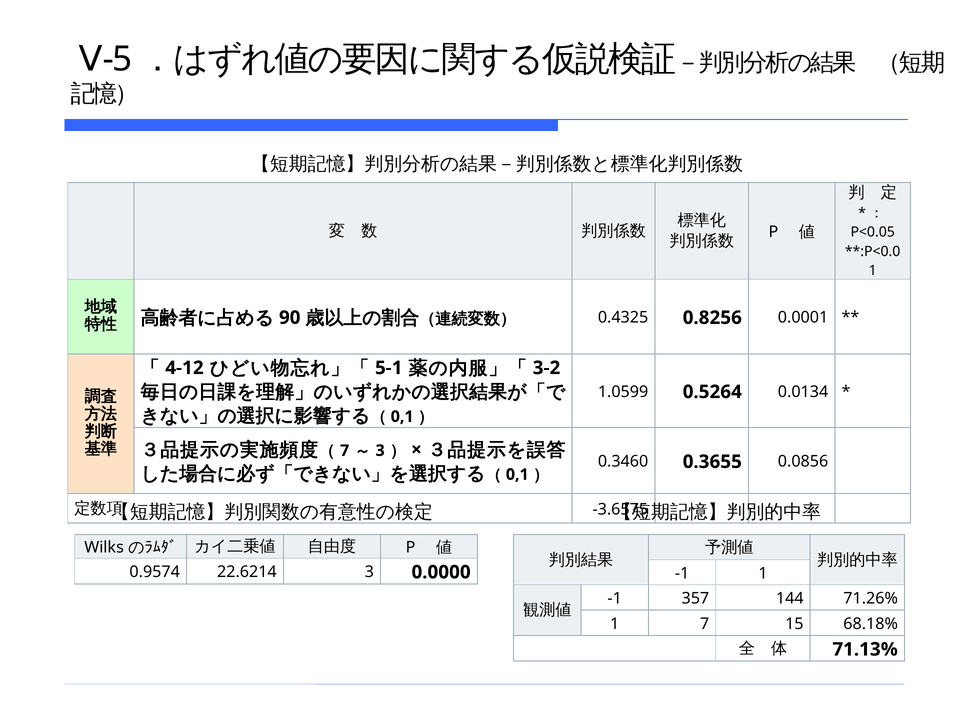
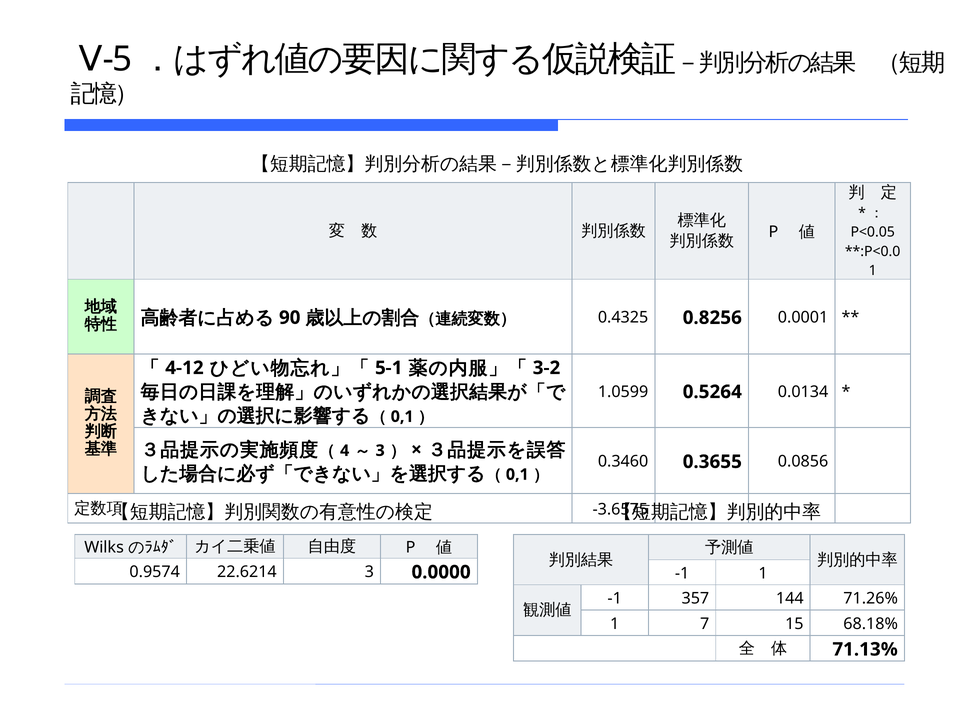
7: 7 -> 4 (345, 450)
